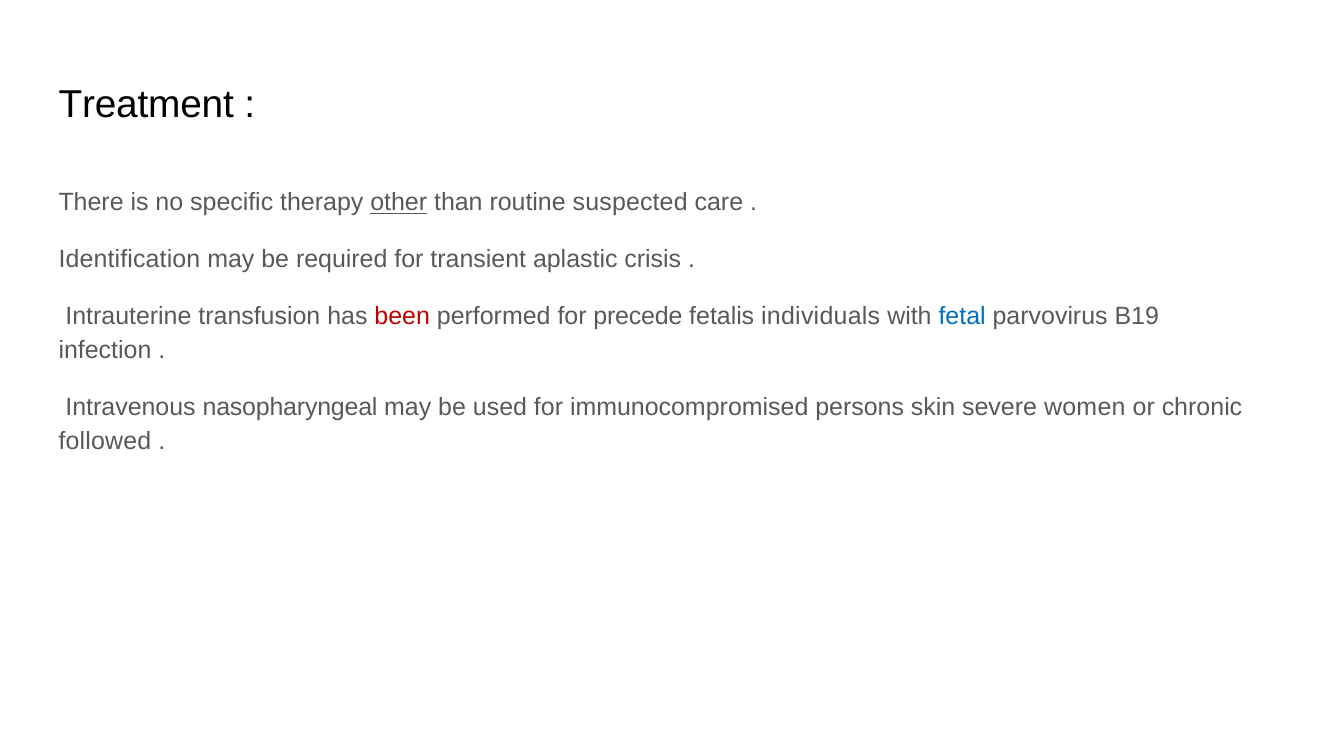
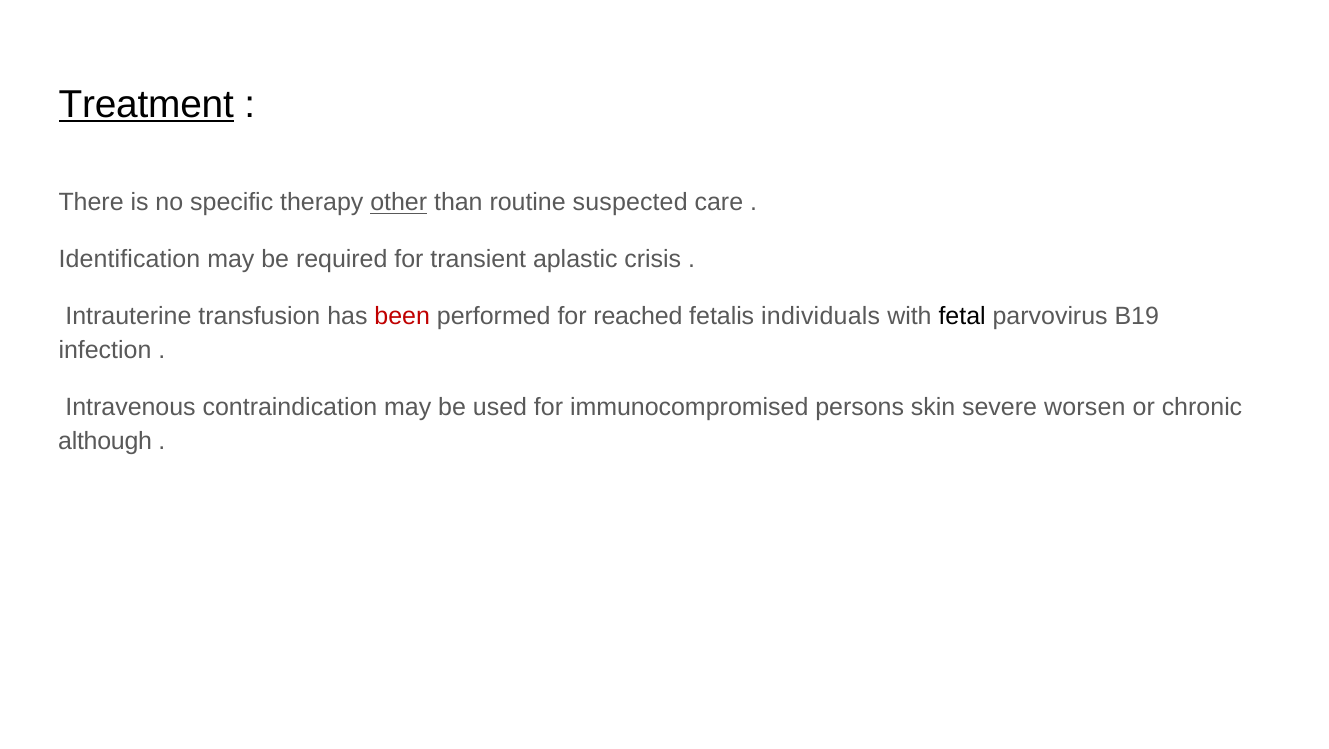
Treatment underline: none -> present (146, 105)
precede: precede -> reached (638, 316)
fetal colour: blue -> black (962, 316)
nasopharyngeal: nasopharyngeal -> contraindication (290, 407)
women: women -> worsen (1085, 407)
followed: followed -> although (105, 441)
